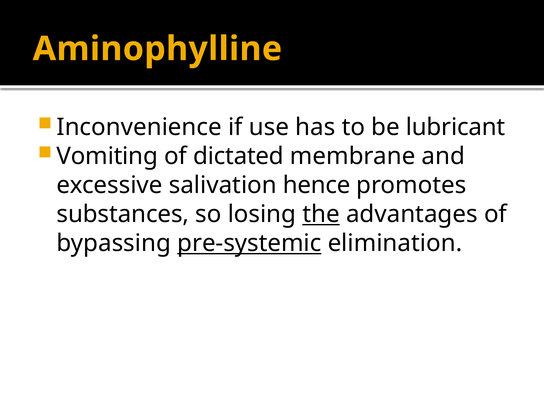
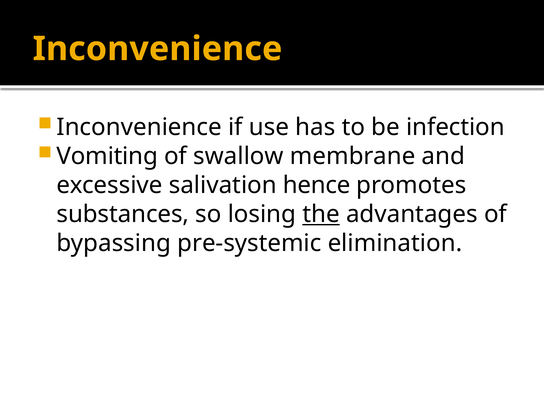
Aminophylline: Aminophylline -> Inconvenience (157, 49)
lubricant: lubricant -> infection (455, 127)
dictated: dictated -> swallow (238, 156)
pre-systemic underline: present -> none (249, 243)
